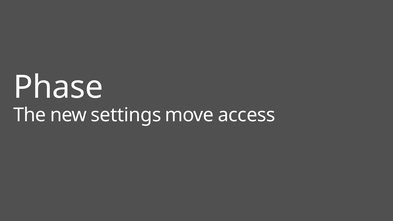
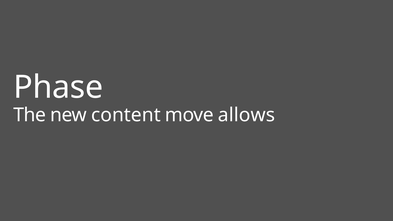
settings: settings -> content (126, 115)
access: access -> allows (246, 115)
